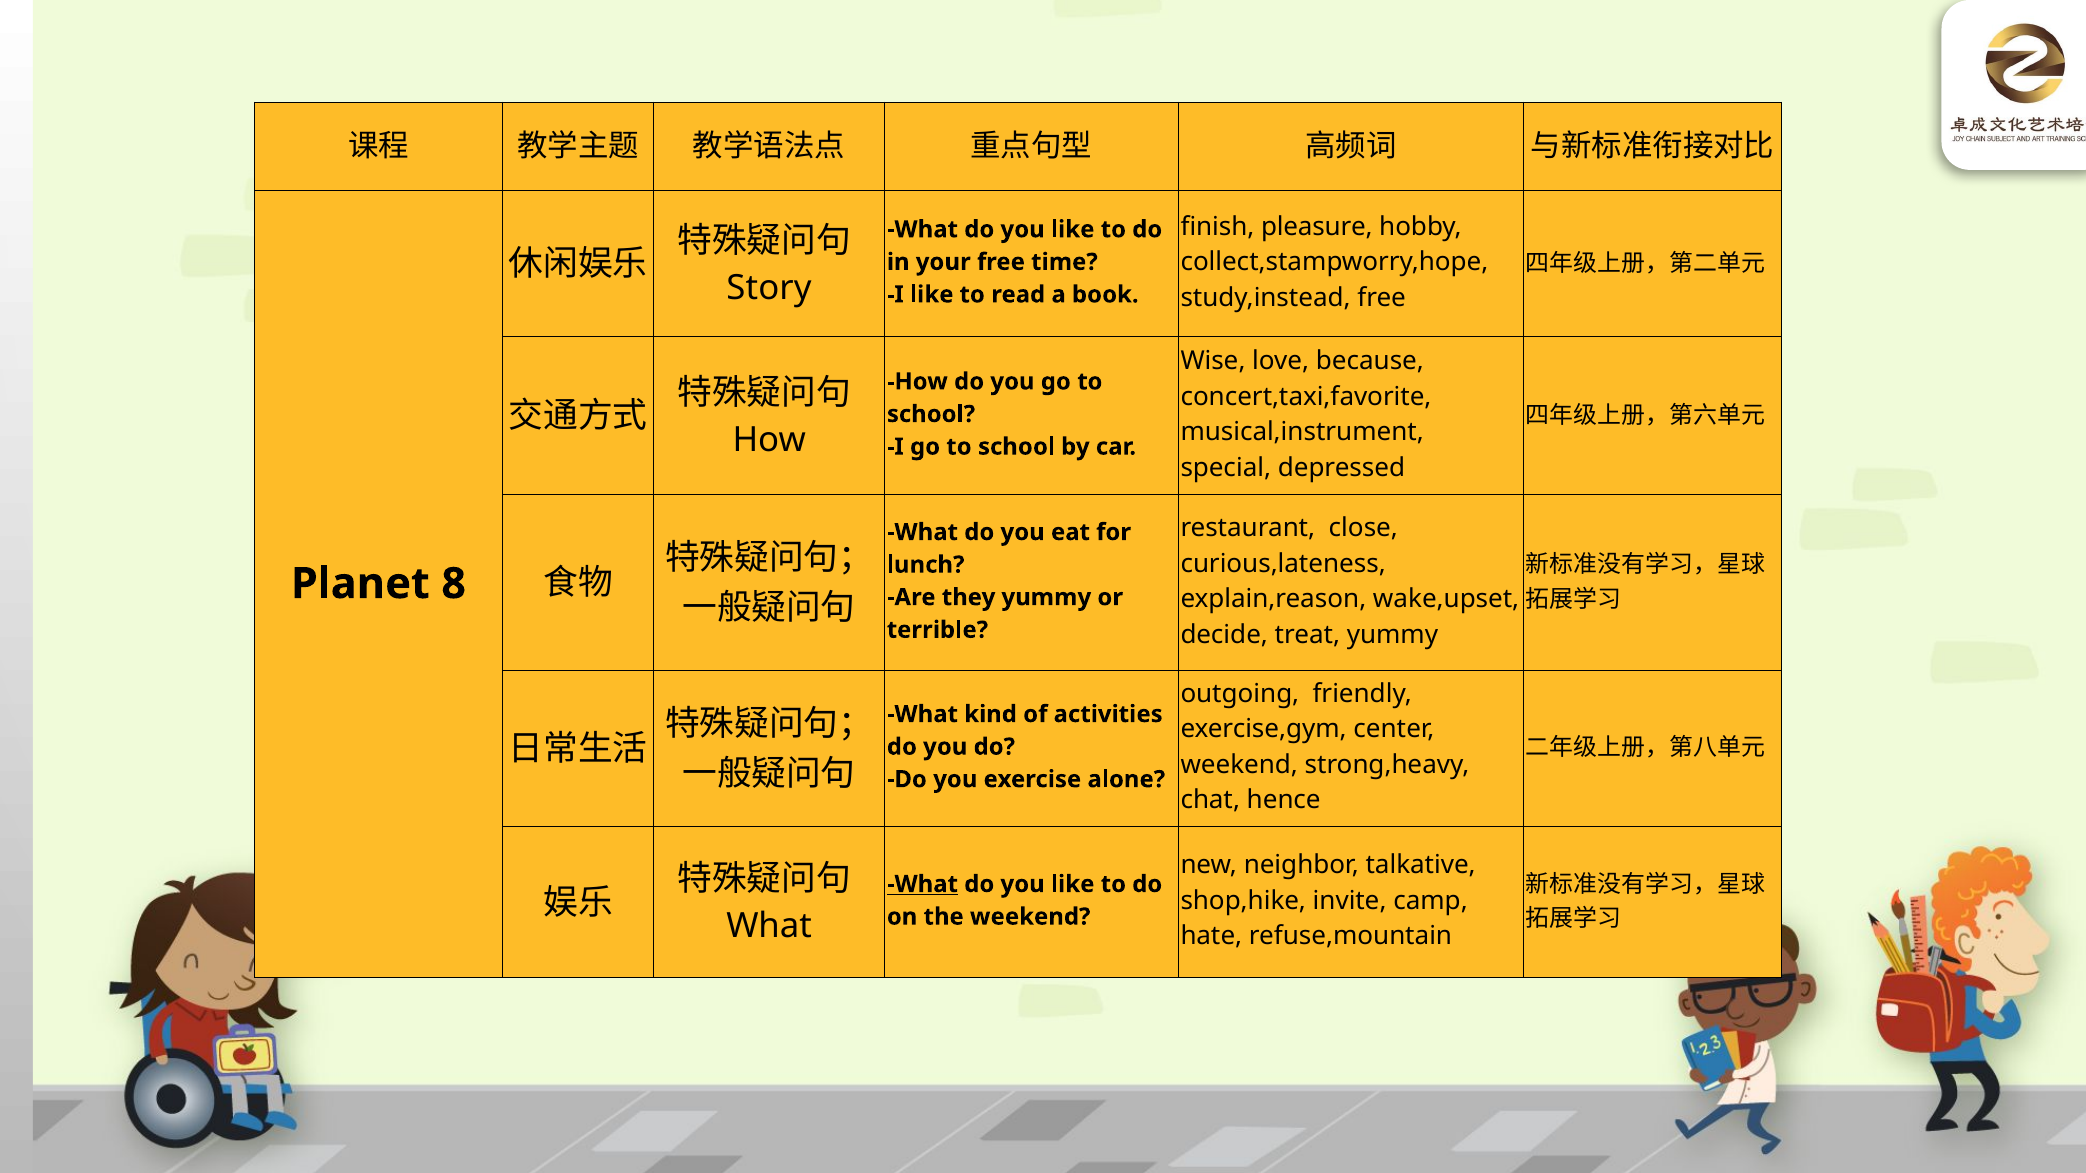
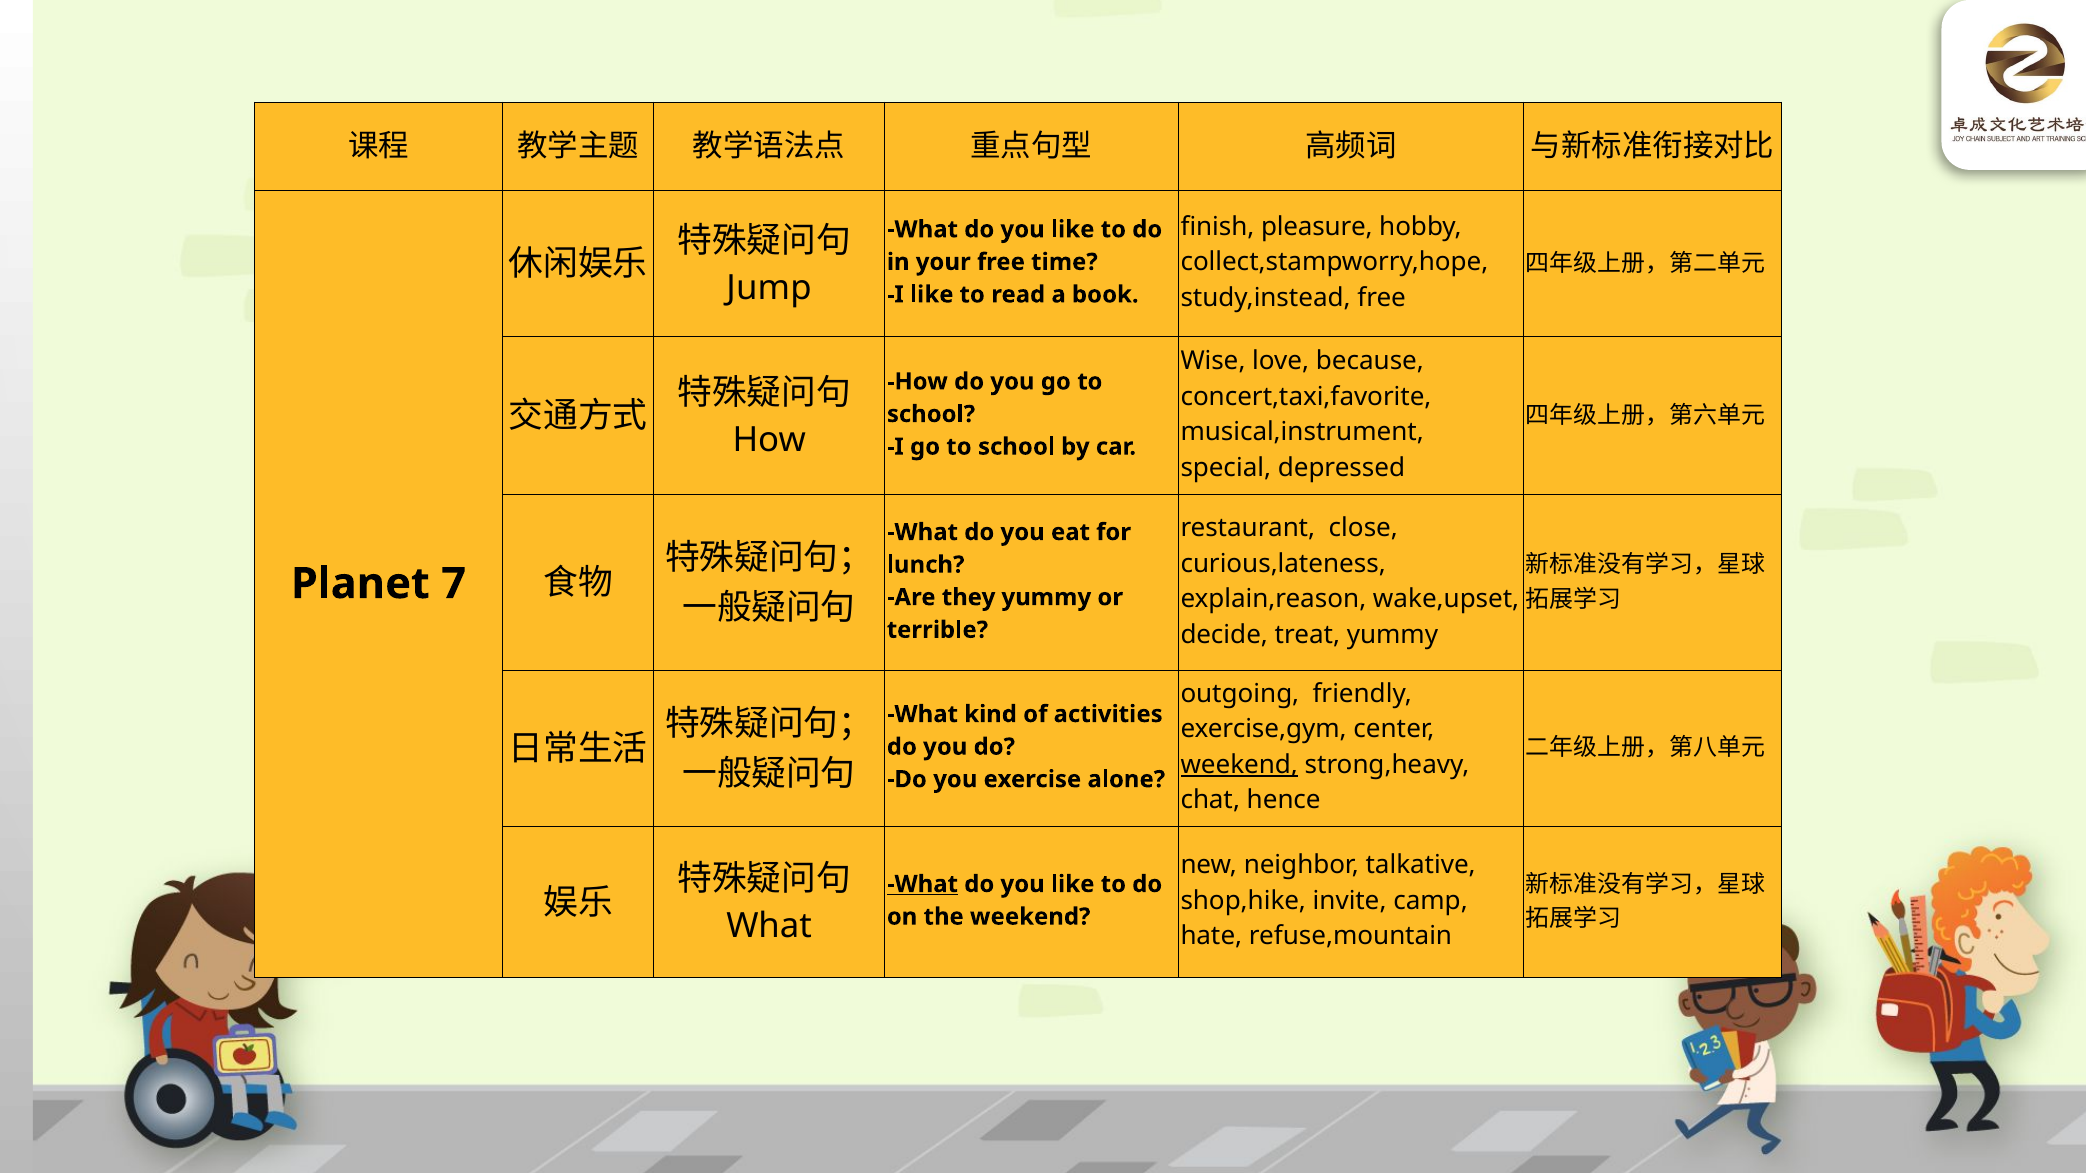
Story: Story -> Jump (769, 288)
8: 8 -> 7 (454, 584)
weekend underline: none -> present (1239, 765)
